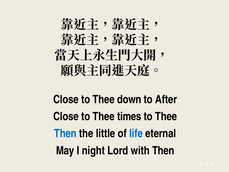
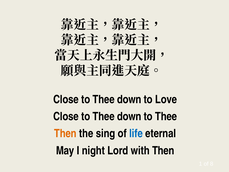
After: After -> Love (166, 99)
times: times -> down (129, 116)
Then colour: blue -> orange (65, 133)
little: little -> sing (106, 133)
